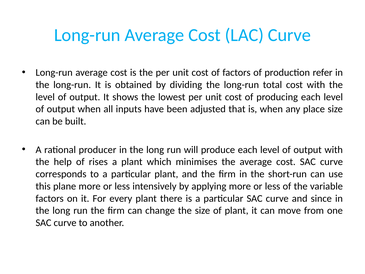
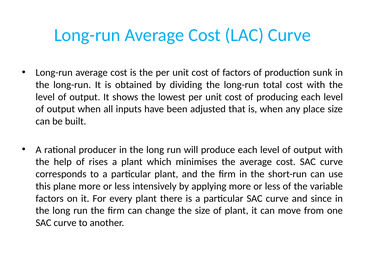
refer: refer -> sunk (323, 72)
